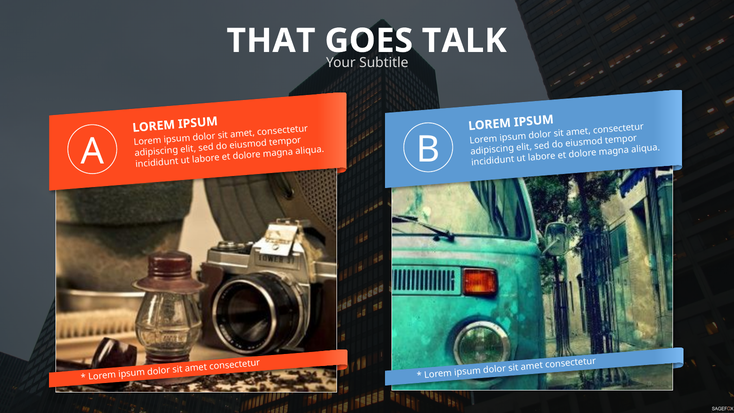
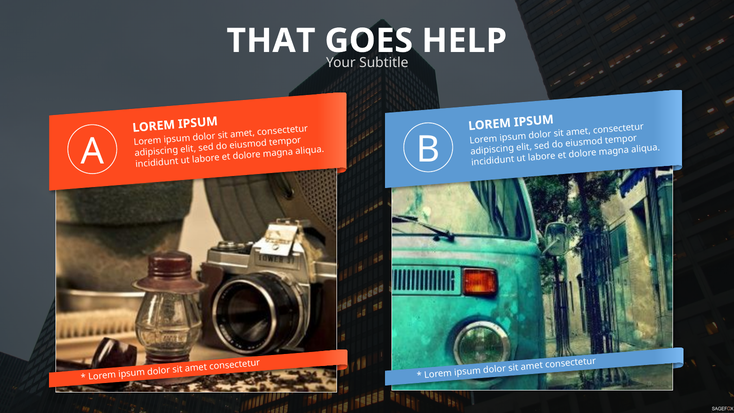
TALK: TALK -> HELP (464, 41)
